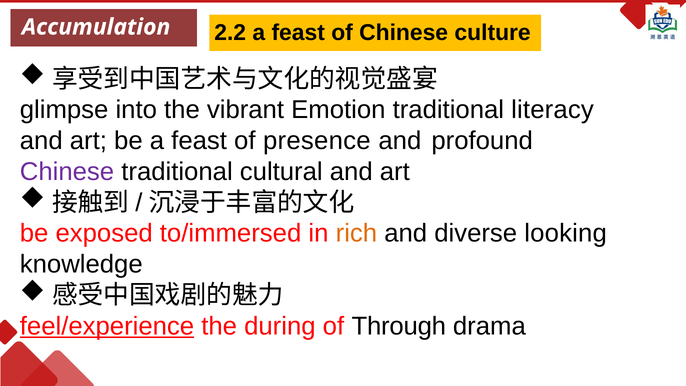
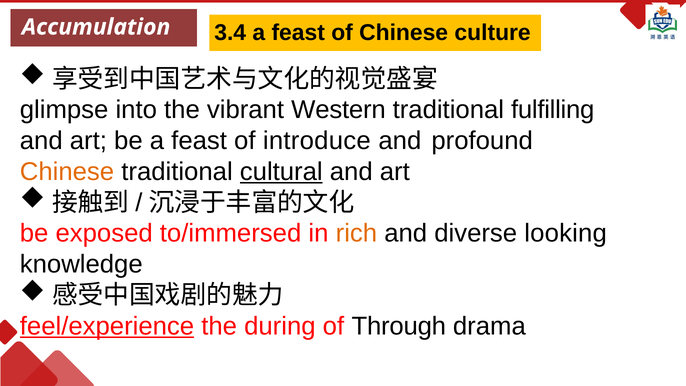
2.2: 2.2 -> 3.4 (230, 32)
Emotion: Emotion -> Western (338, 110)
literacy: literacy -> fulfilling (553, 110)
presence: presence -> introduce (317, 141)
Chinese colour: purple -> orange (67, 172)
cultural underline: none -> present (281, 172)
